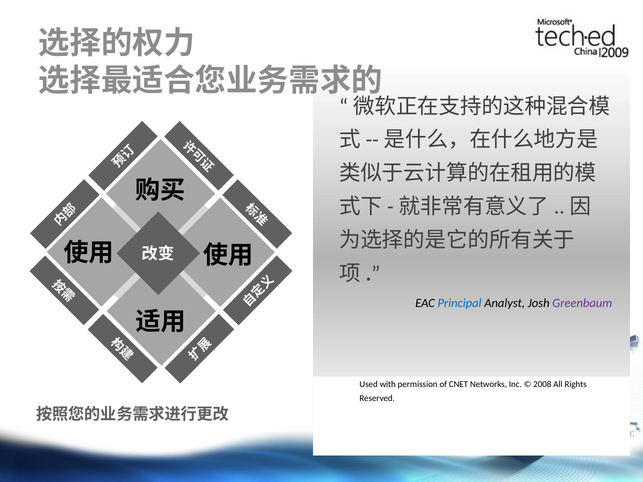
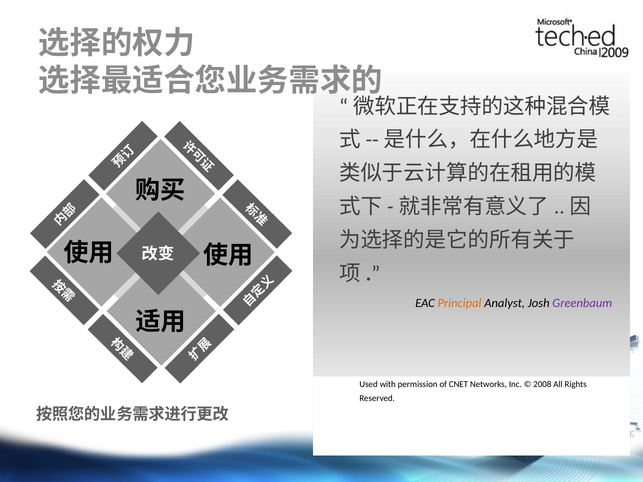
Principal colour: blue -> orange (460, 303)
